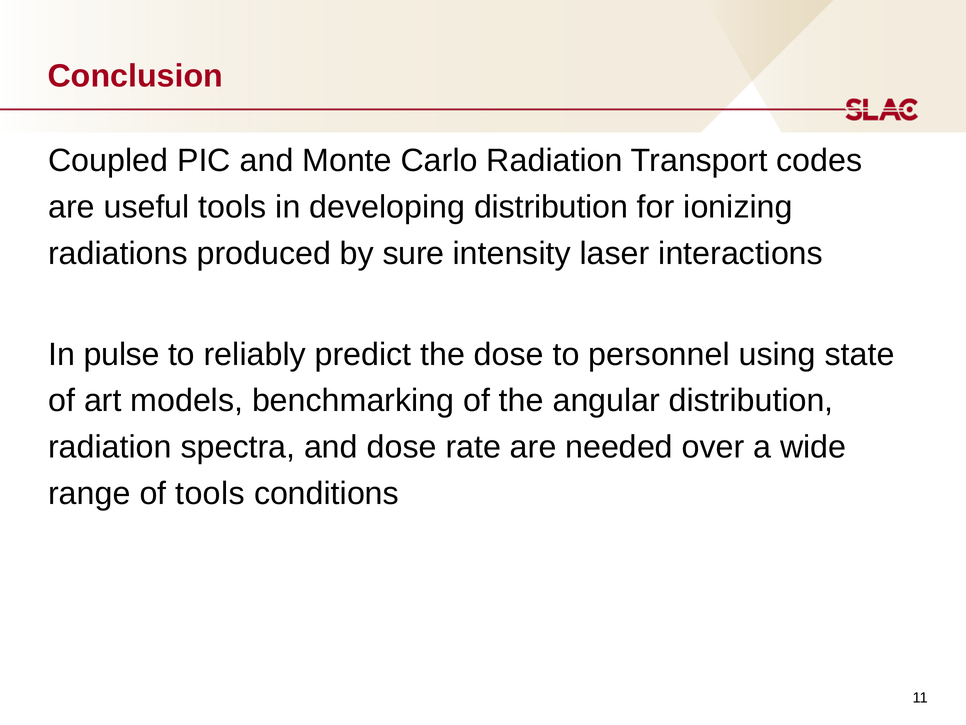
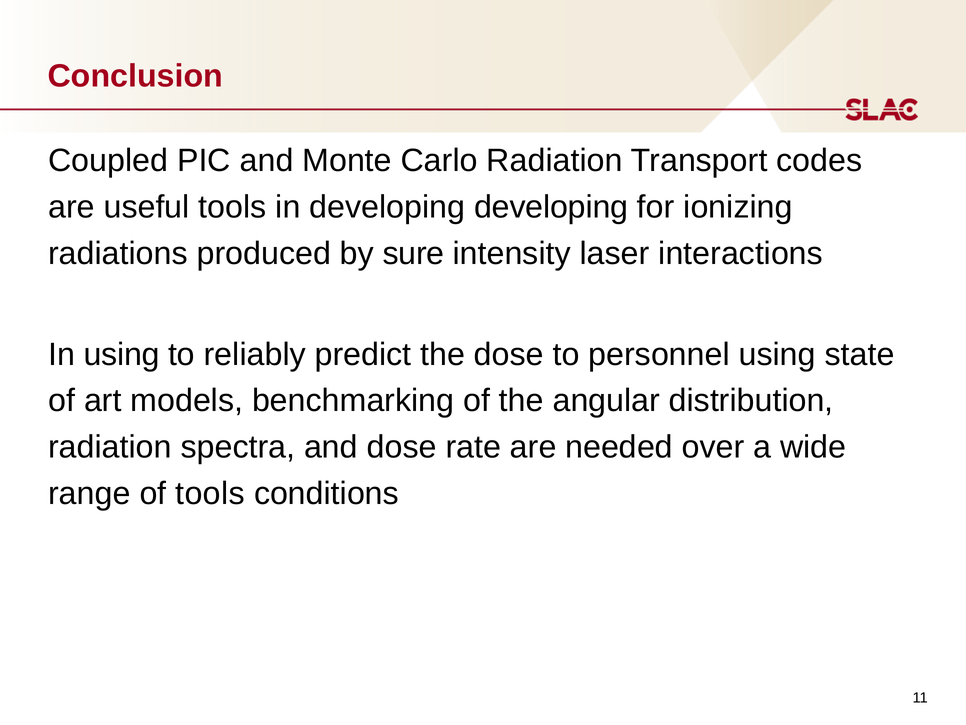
developing distribution: distribution -> developing (551, 207)
In pulse: pulse -> using (122, 354)
